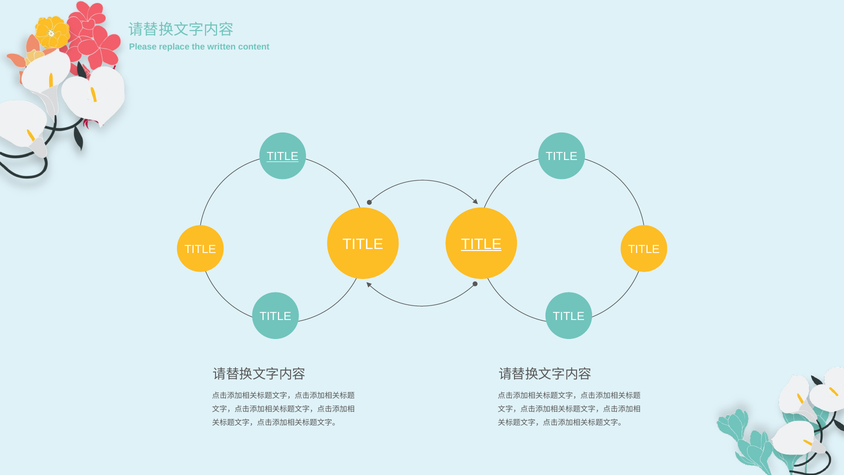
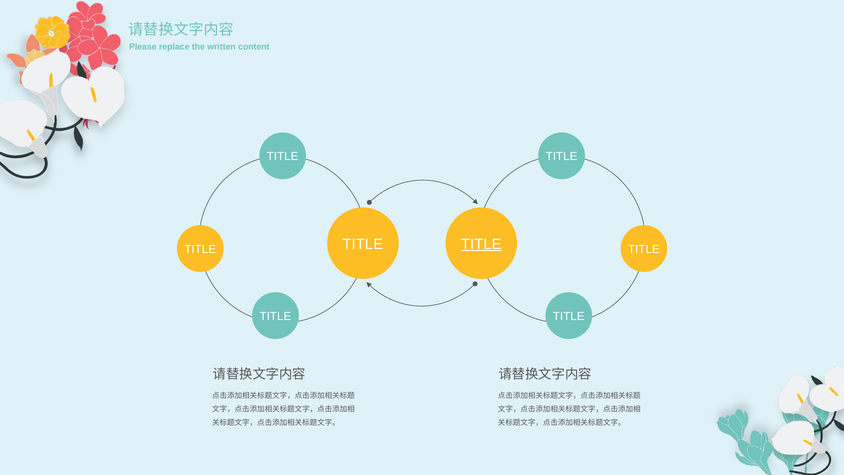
TITLE underline: present -> none (283, 157)
